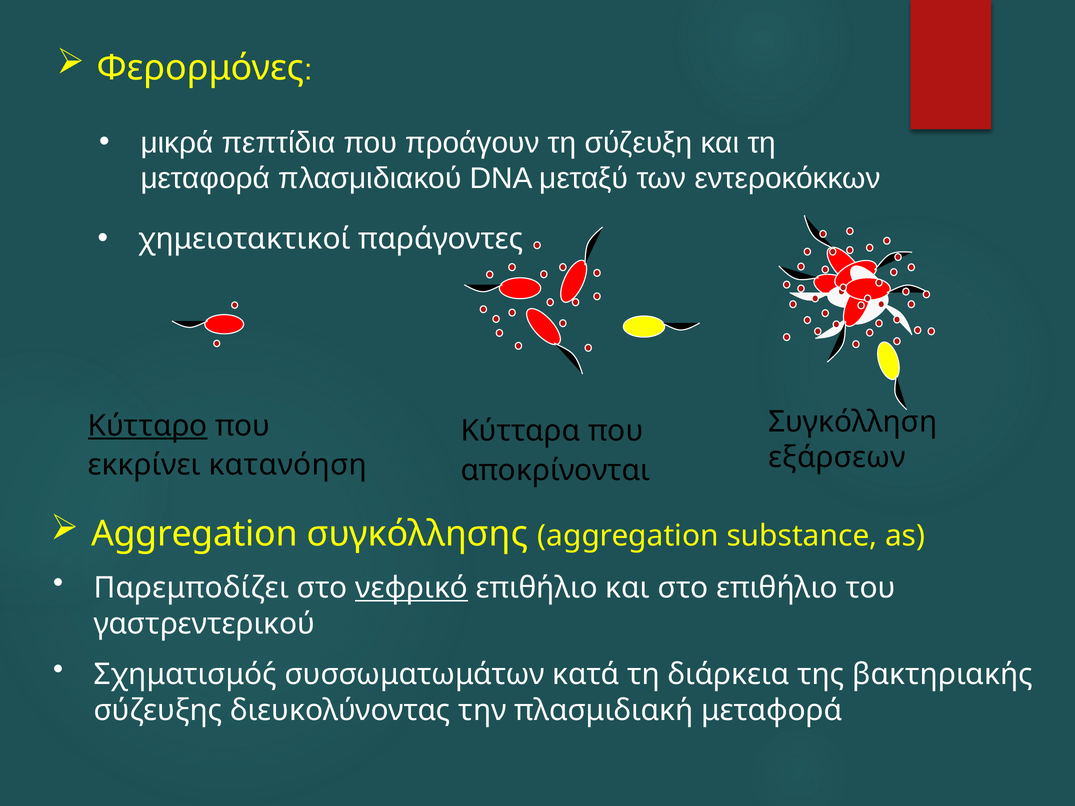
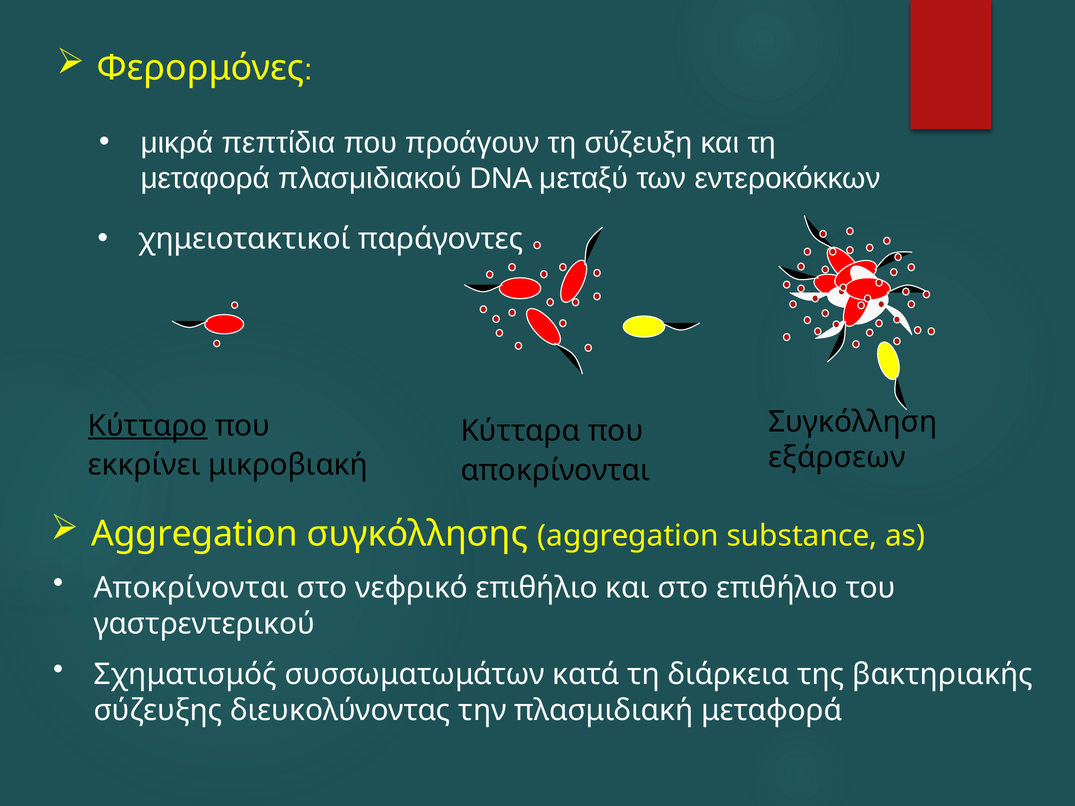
κατανόηση: κατανόηση -> μικροβιακή (288, 465)
Παρεμποδίζει: Παρεμποδίζει -> Αποκρίνονται (191, 588)
νεφρικό underline: present -> none (412, 588)
